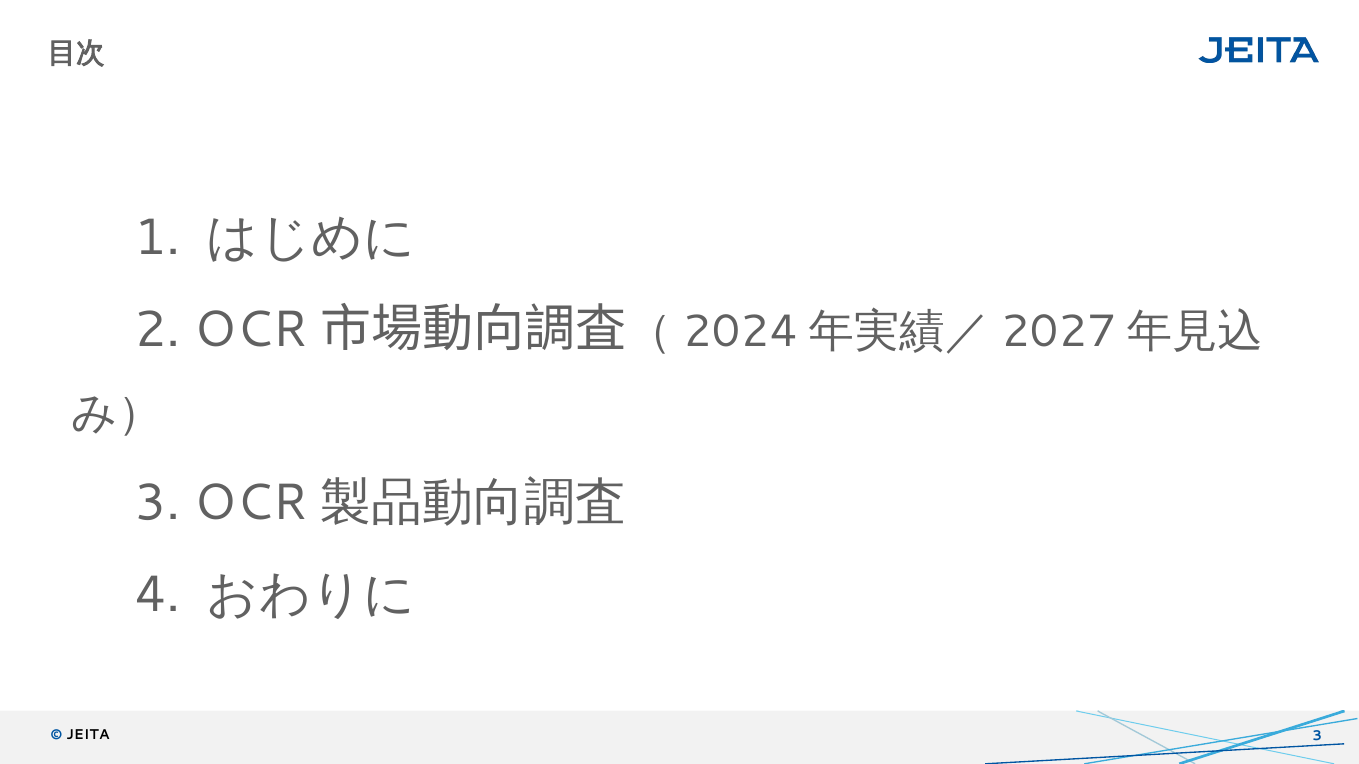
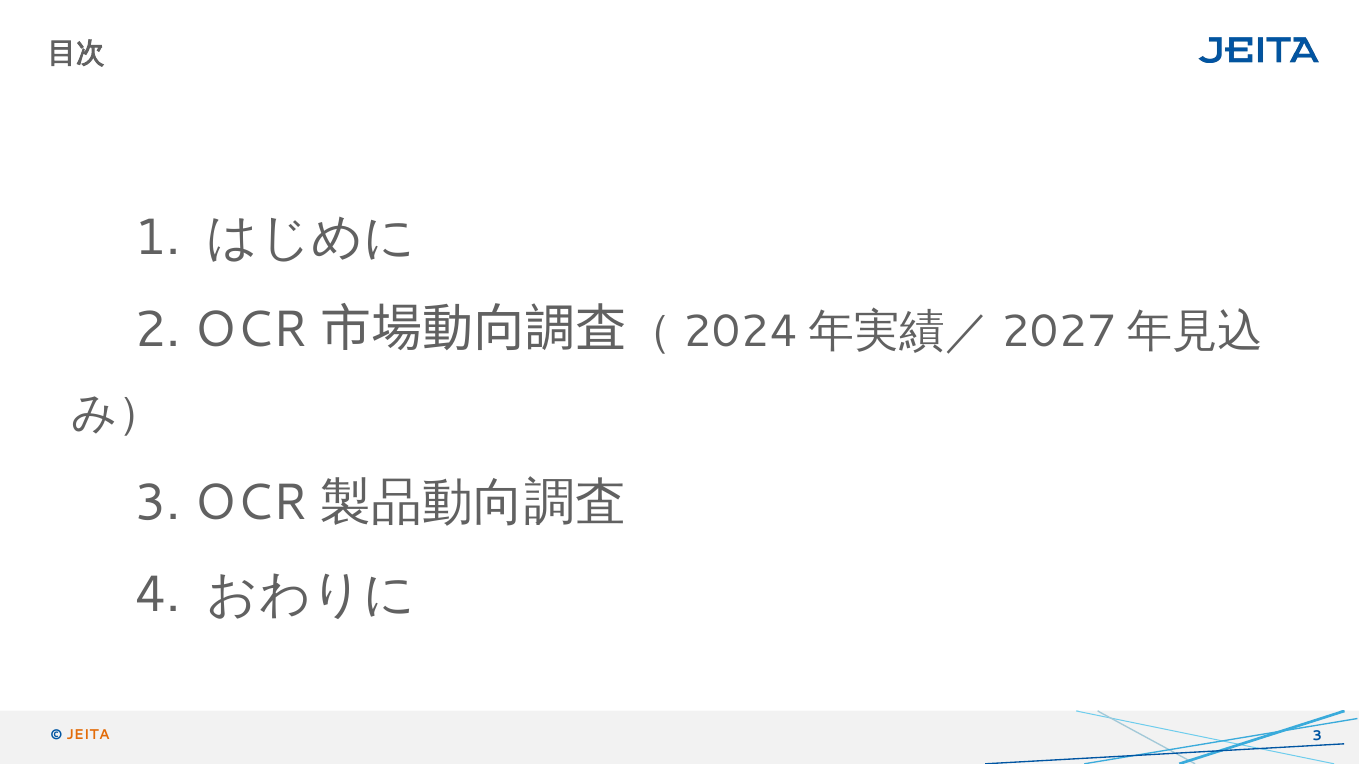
JEITA colour: black -> orange (88, 736)
